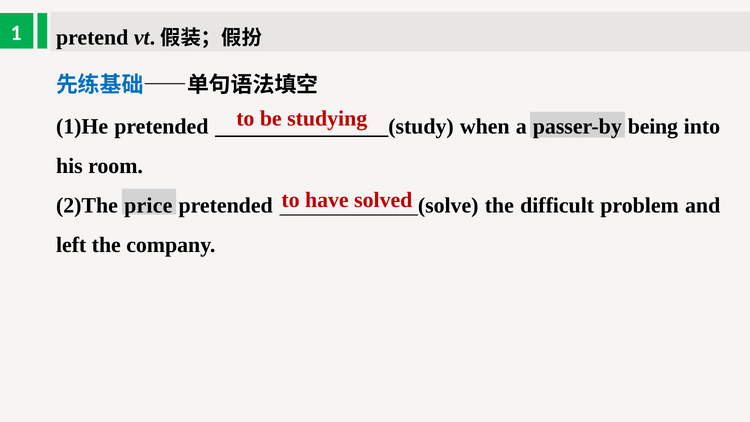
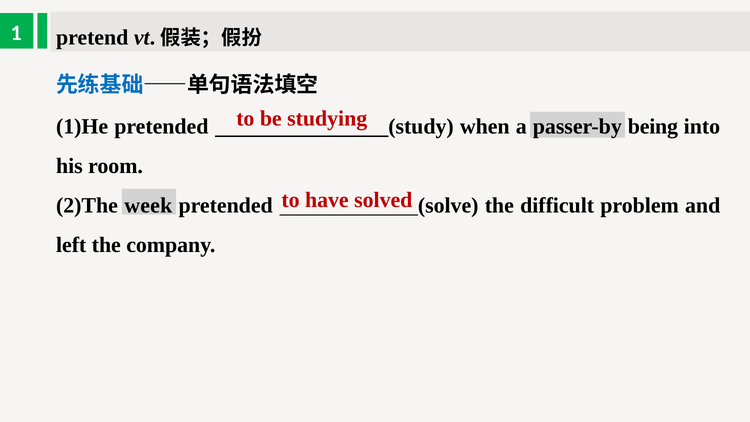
price: price -> week (148, 205)
